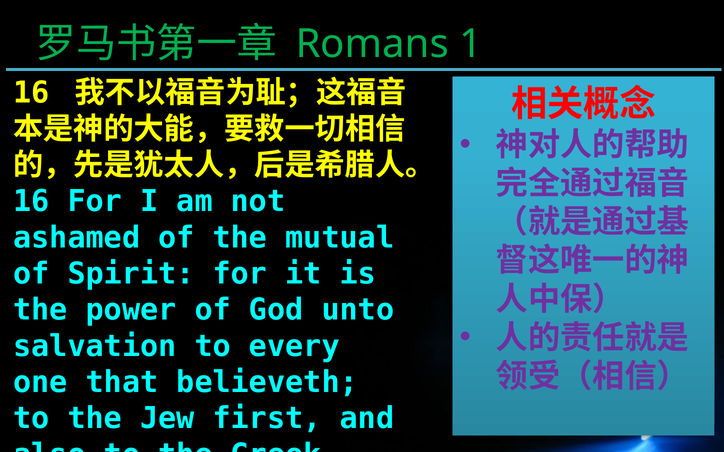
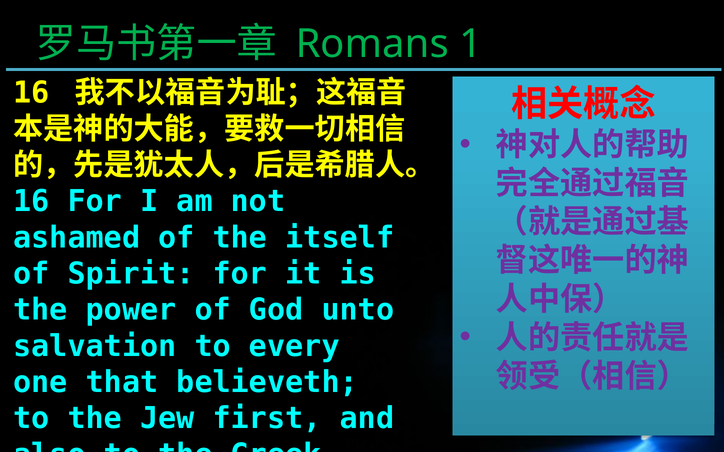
mutual: mutual -> itself (340, 238)
